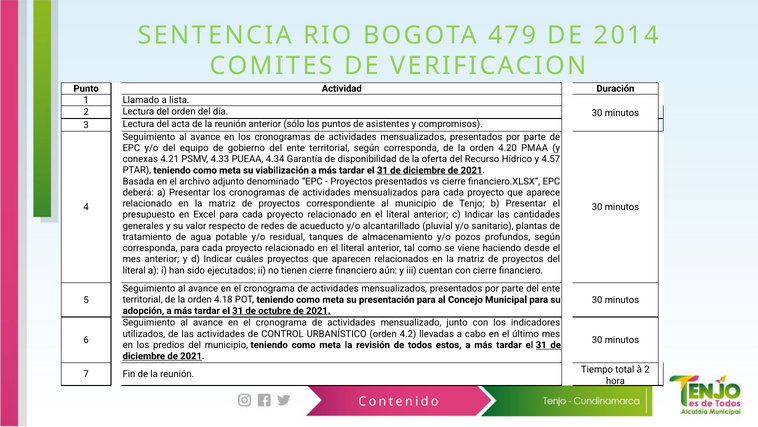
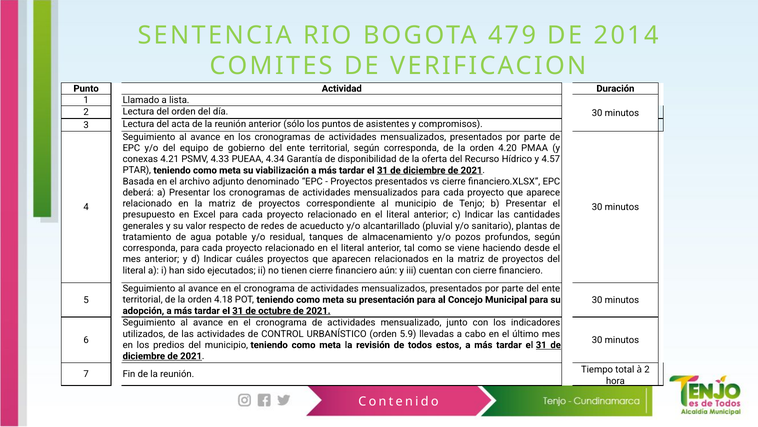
4.2: 4.2 -> 5.9 (408, 333)
